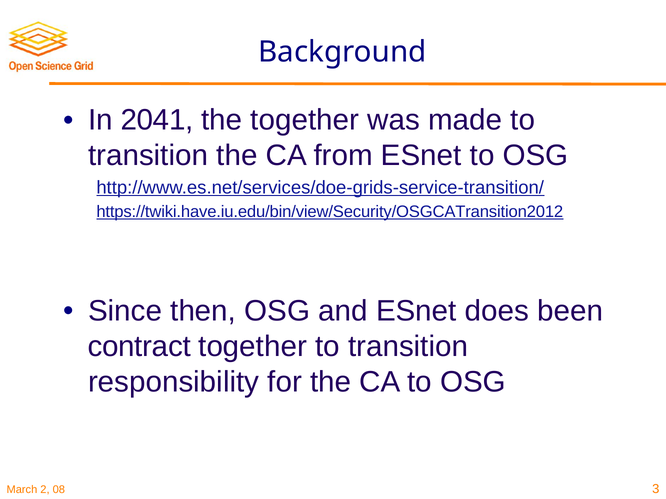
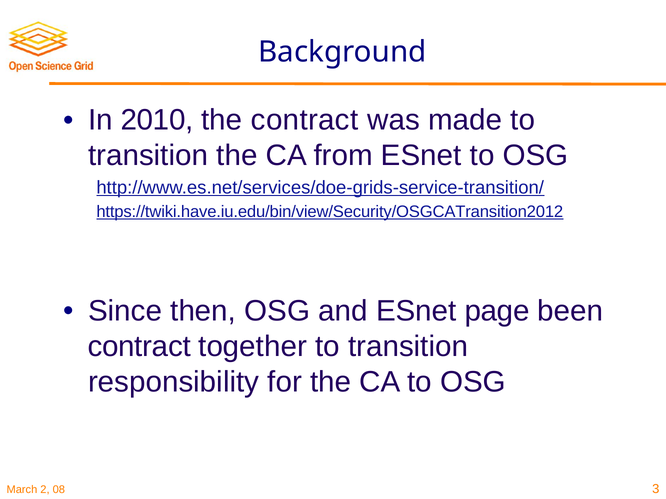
2041: 2041 -> 2010 (157, 120)
the together: together -> contract (305, 120)
does: does -> page (497, 311)
